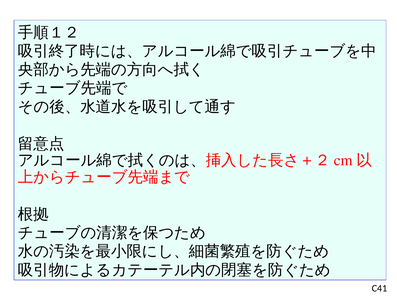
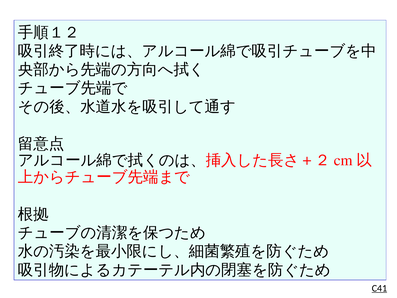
C41 underline: none -> present (379, 288)
